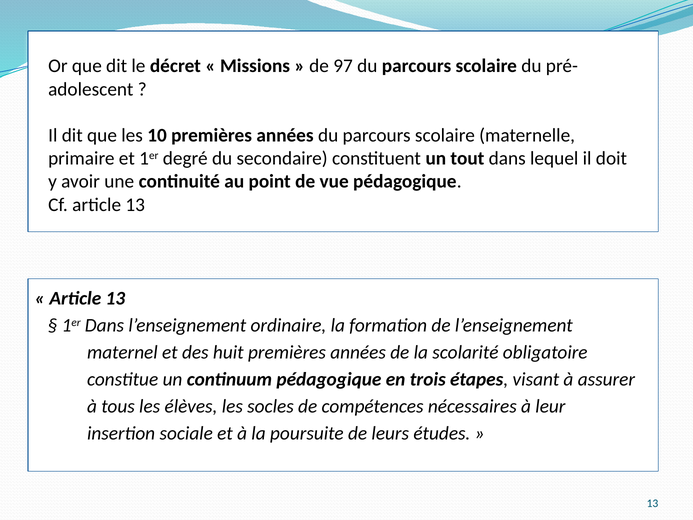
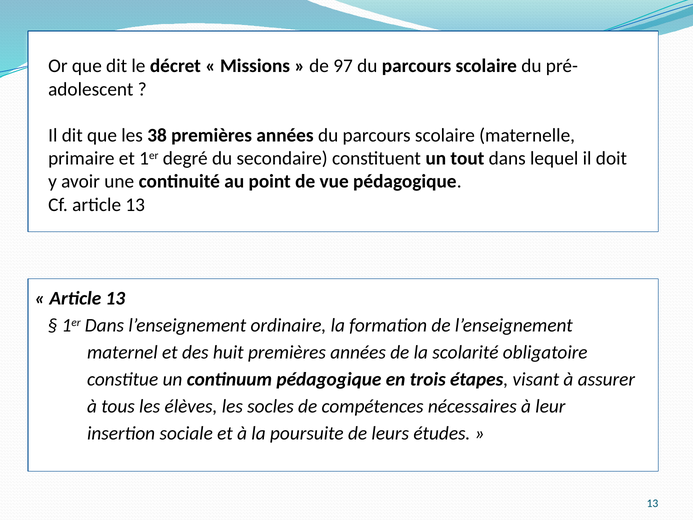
10: 10 -> 38 (157, 135)
